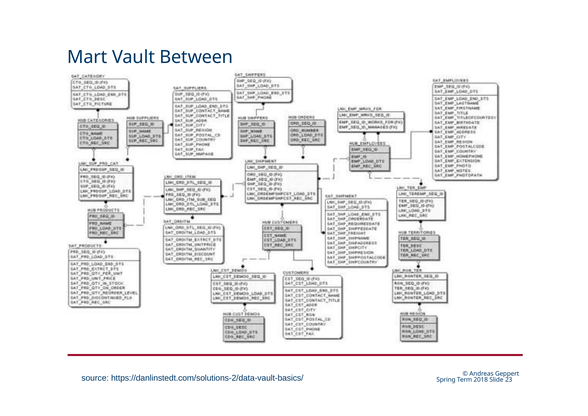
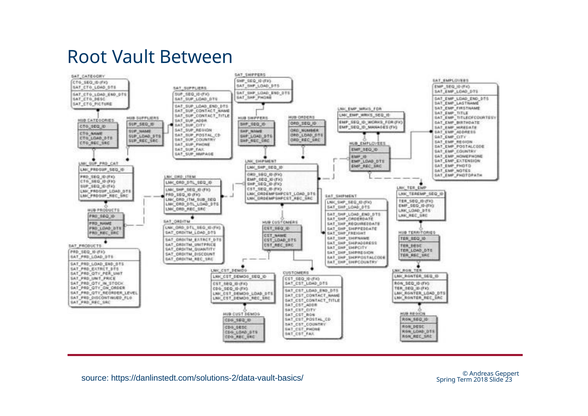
Mart: Mart -> Root (87, 57)
